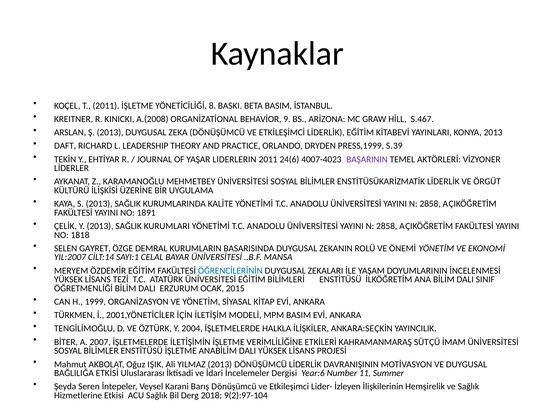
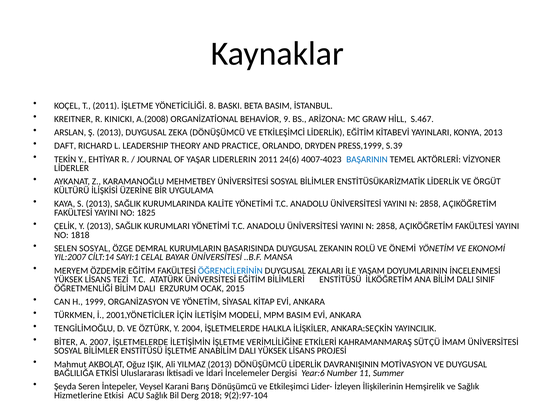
BAŞARININ colour: purple -> blue (367, 159)
1891: 1891 -> 1825 (146, 213)
SELEN GAYRET: GAYRET -> SOSYAL (95, 249)
